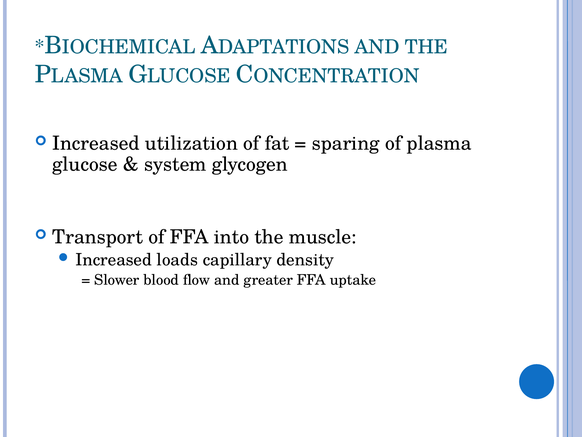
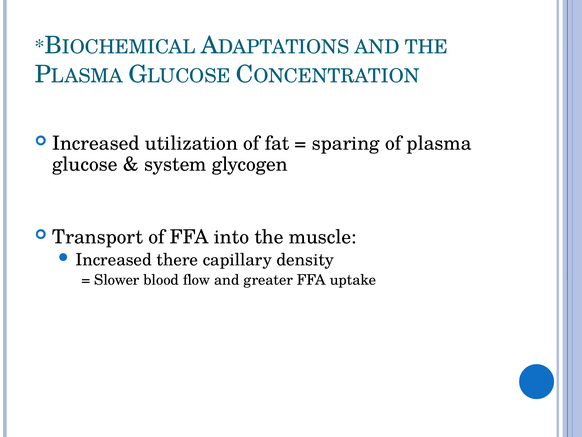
loads: loads -> there (177, 260)
